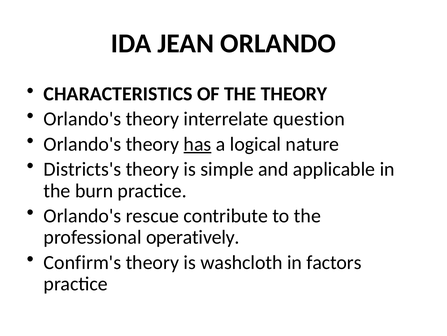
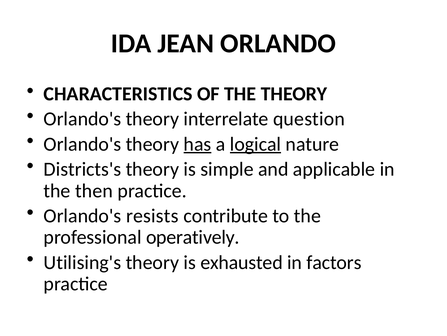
logical underline: none -> present (256, 144)
burn: burn -> then (94, 190)
rescue: rescue -> resists (152, 215)
Confirm's: Confirm's -> Utilising's (82, 262)
washcloth: washcloth -> exhausted (242, 262)
